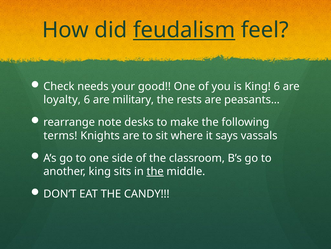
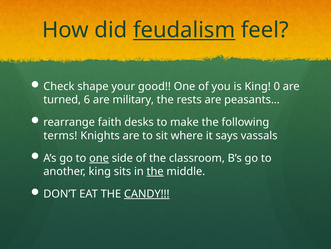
needs: needs -> shape (93, 86)
King 6: 6 -> 0 (277, 86)
loyalty: loyalty -> turned (62, 100)
note: note -> faith (110, 122)
one underline: none -> present (99, 158)
CANDY underline: none -> present (147, 193)
